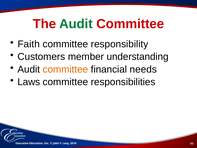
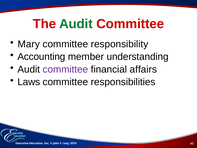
Faith: Faith -> Mary (29, 44)
Customers: Customers -> Accounting (41, 57)
committee colour: orange -> purple (65, 69)
needs: needs -> affairs (143, 69)
